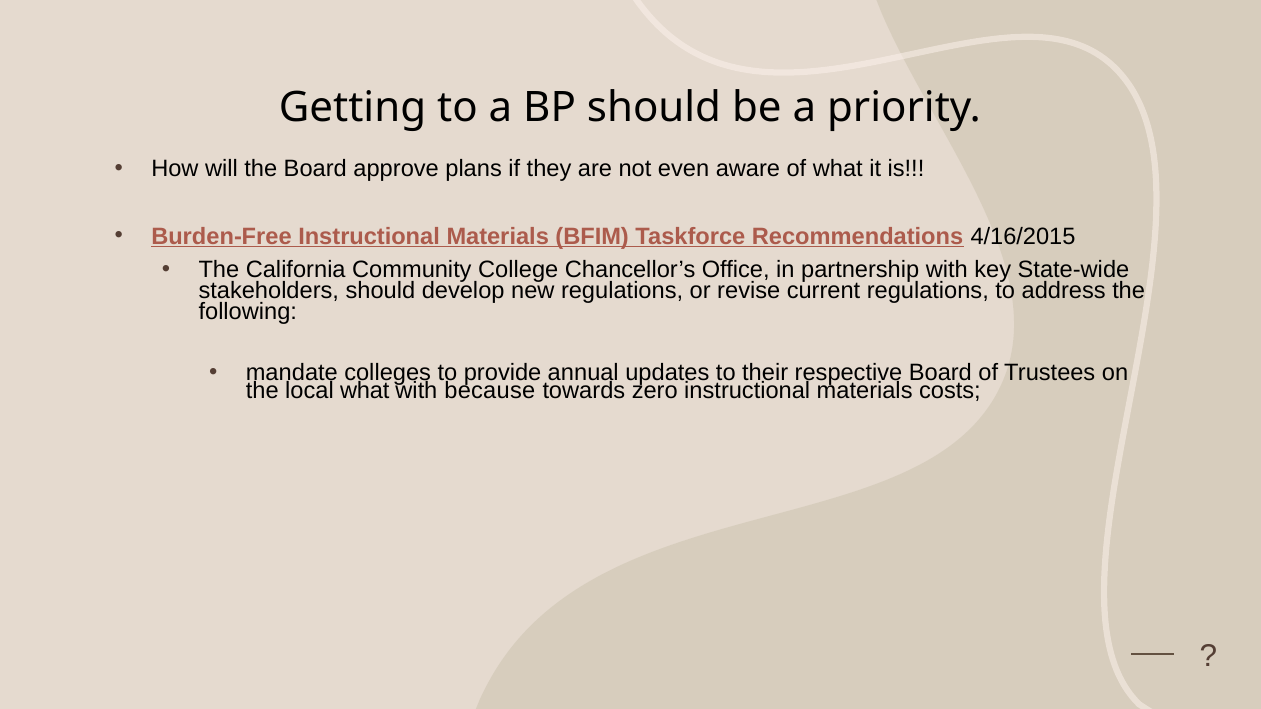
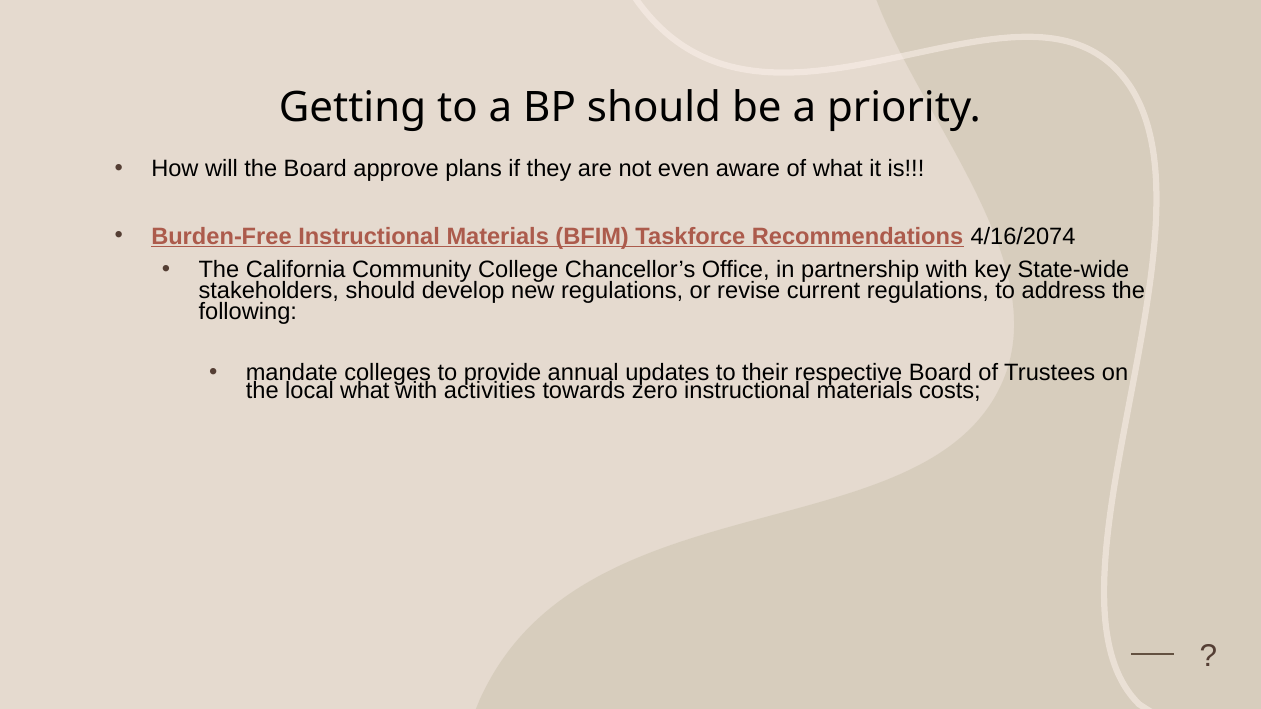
4/16/2015: 4/16/2015 -> 4/16/2074 (1023, 236)
because: because -> activities (490, 391)
